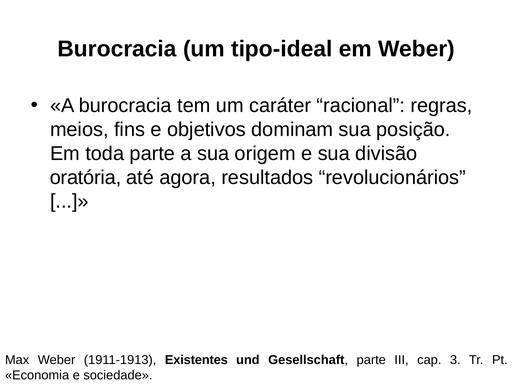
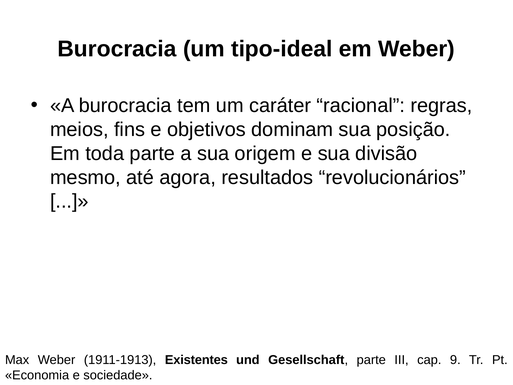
oratória: oratória -> mesmo (85, 177)
3: 3 -> 9 (455, 360)
